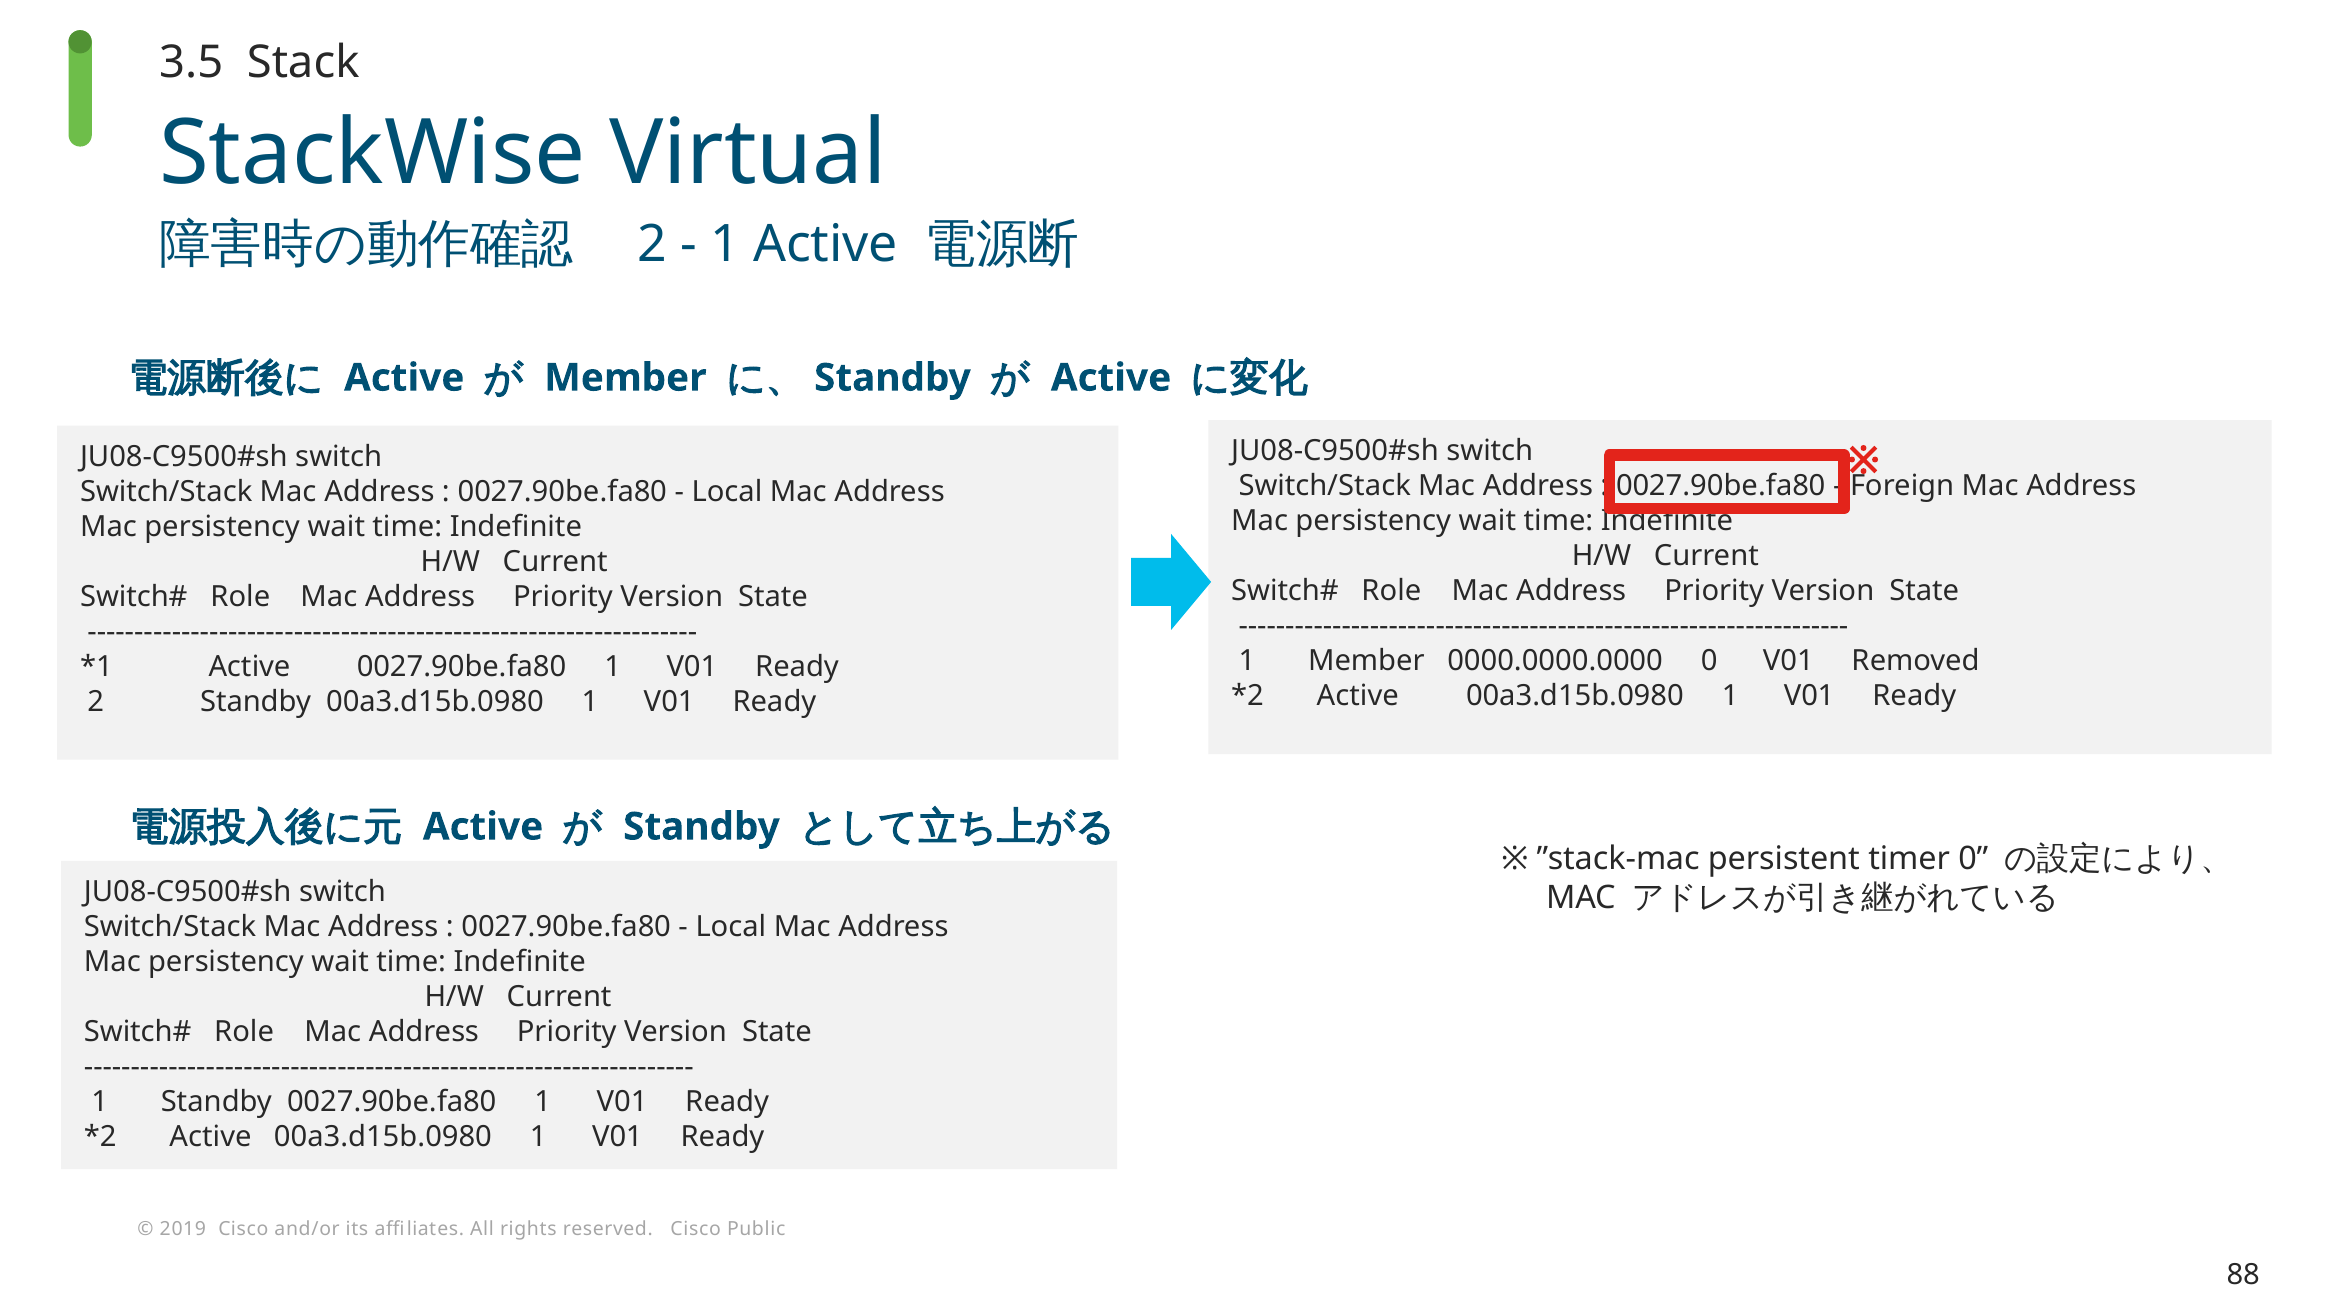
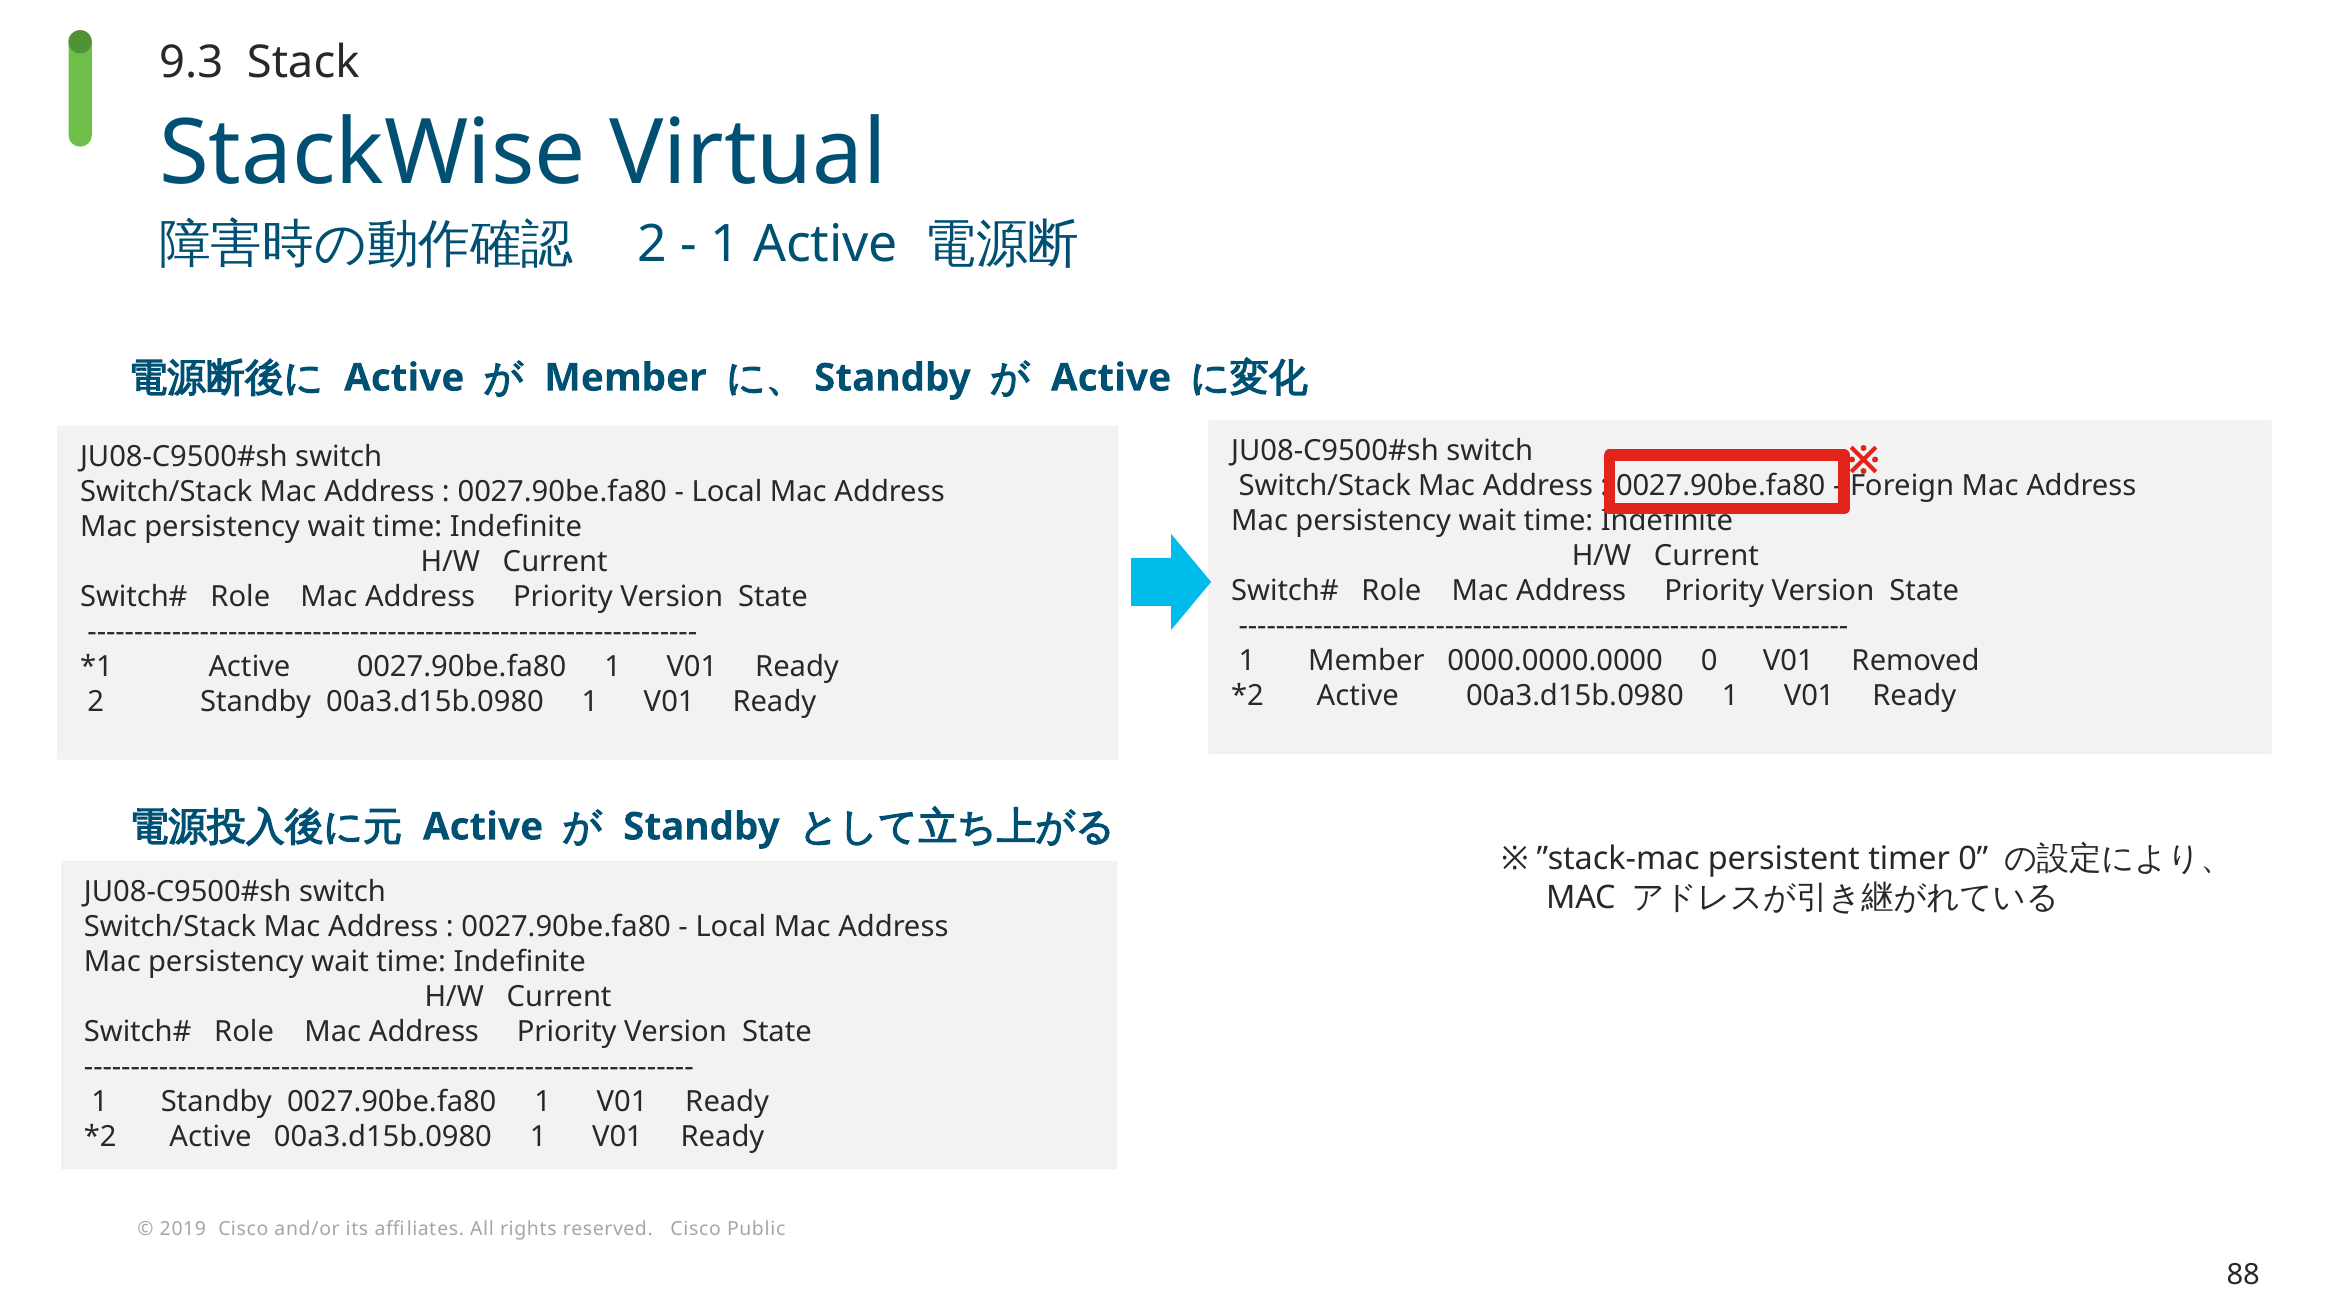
3.5: 3.5 -> 9.3 (191, 63)
